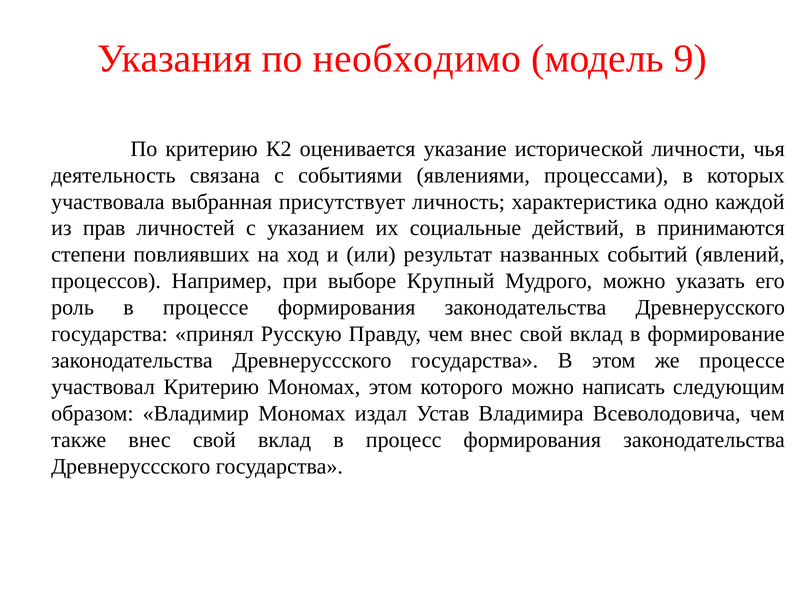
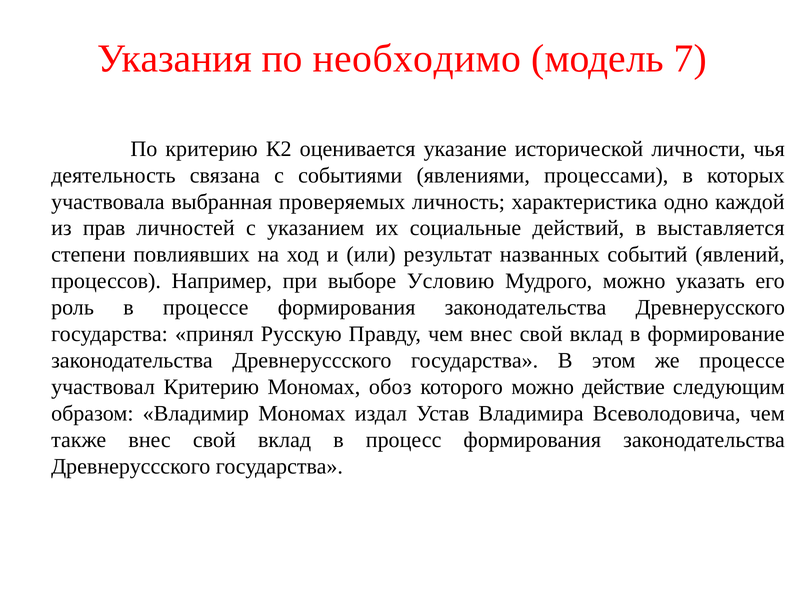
9: 9 -> 7 (690, 58)
присутствует: присутствует -> проверяемых (342, 202)
принимаются: принимаются -> выставляется (721, 228)
Крупный: Крупный -> Условию (451, 281)
Мономах этом: этом -> обоз (390, 387)
написать: написать -> действие (624, 387)
